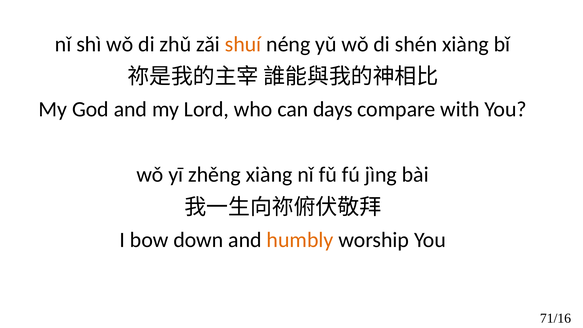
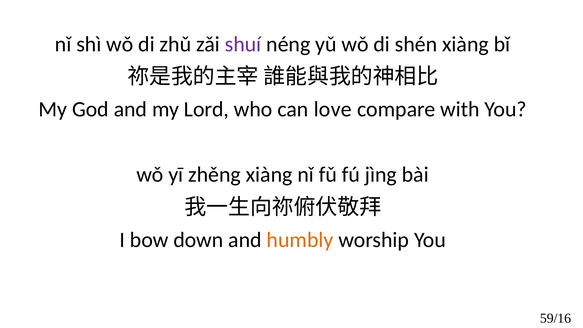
shuí colour: orange -> purple (243, 44)
days: days -> love (333, 109)
71/16: 71/16 -> 59/16 (555, 318)
